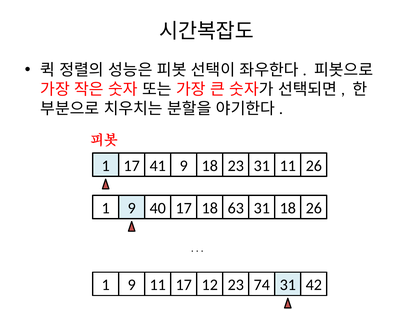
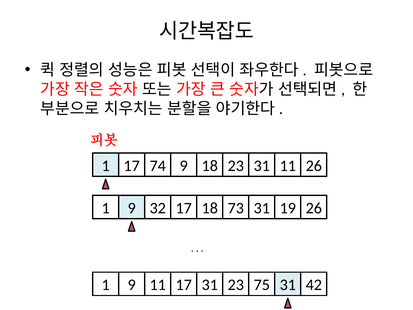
41: 41 -> 74 (158, 166)
40: 40 -> 32 (158, 208)
63: 63 -> 73 (236, 208)
31 18: 18 -> 19 (288, 208)
17 12: 12 -> 31 (210, 285)
74: 74 -> 75 (262, 285)
